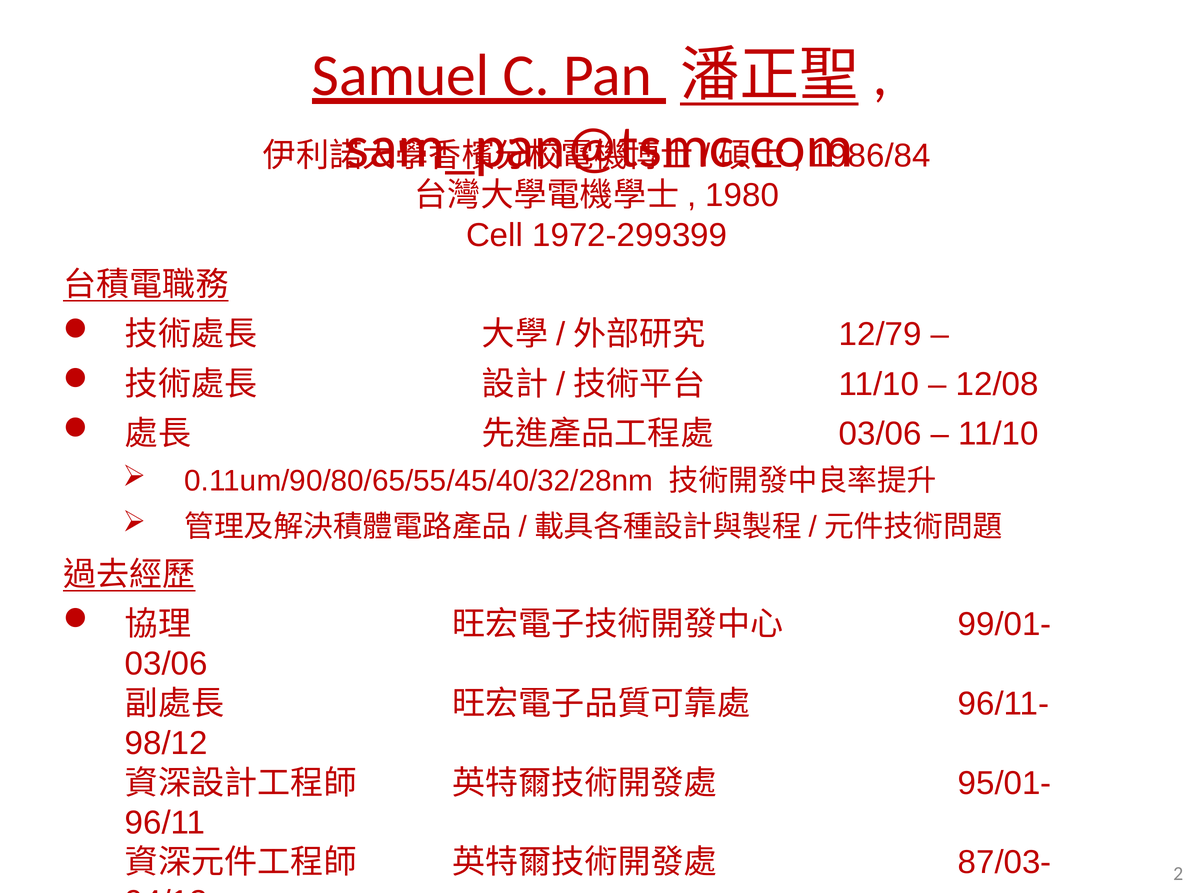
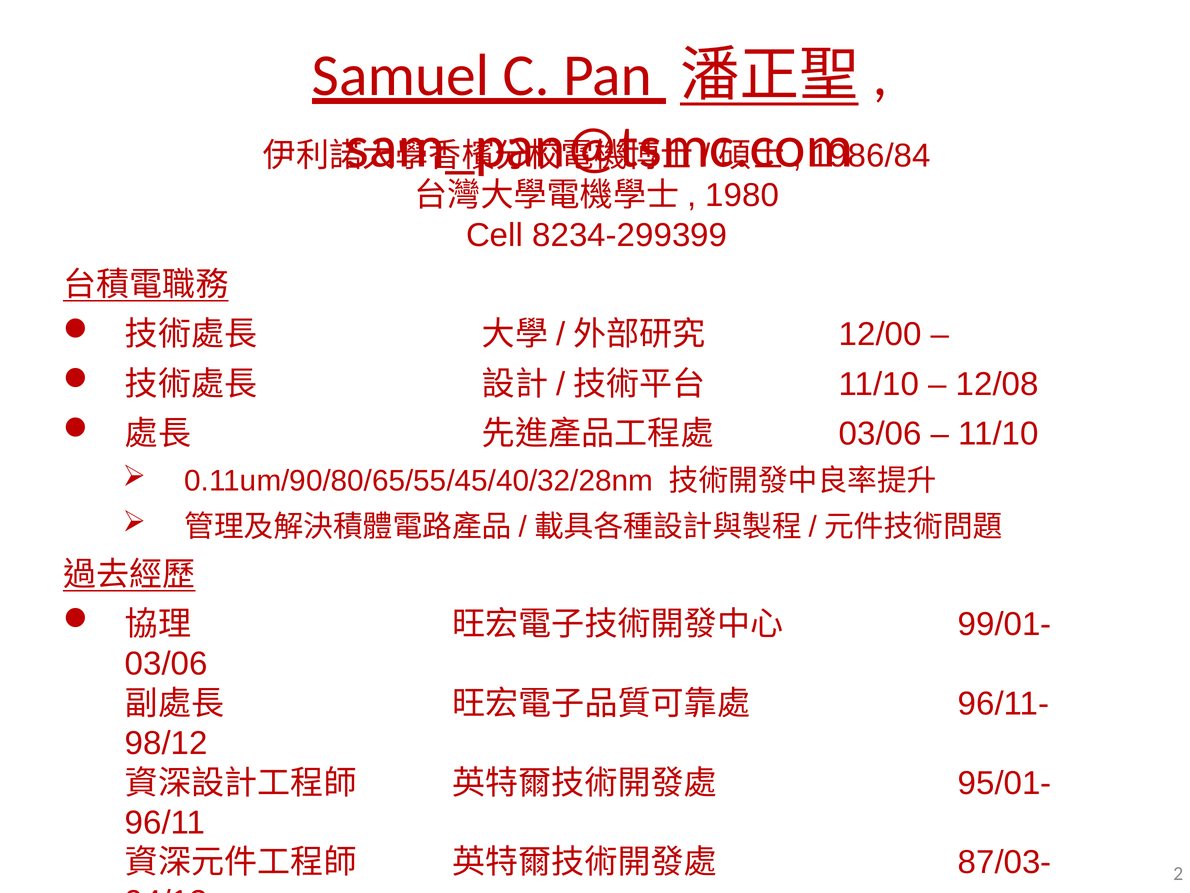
1972-299399: 1972-299399 -> 8234-299399 (630, 235)
12/79: 12/79 -> 12/00 (880, 334)
